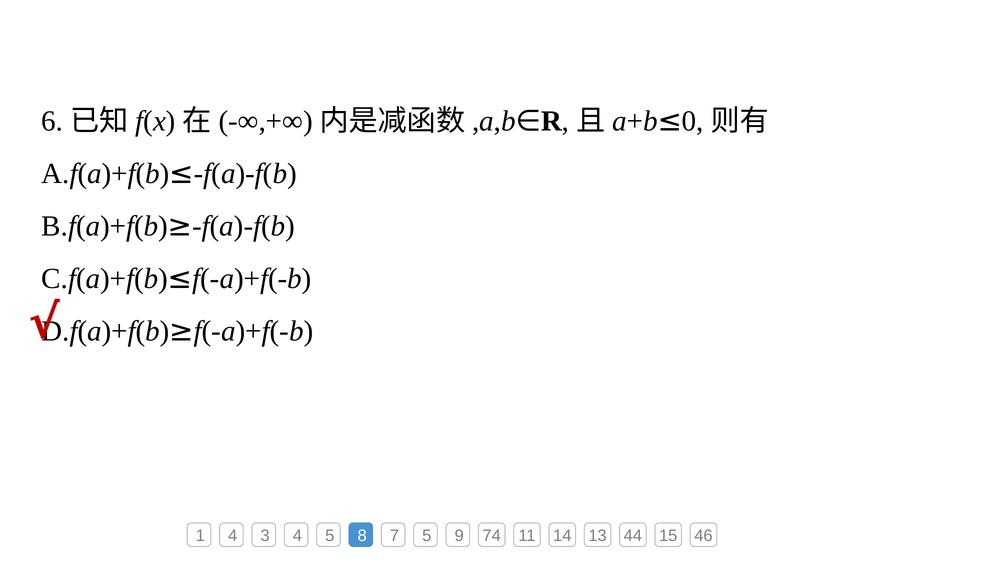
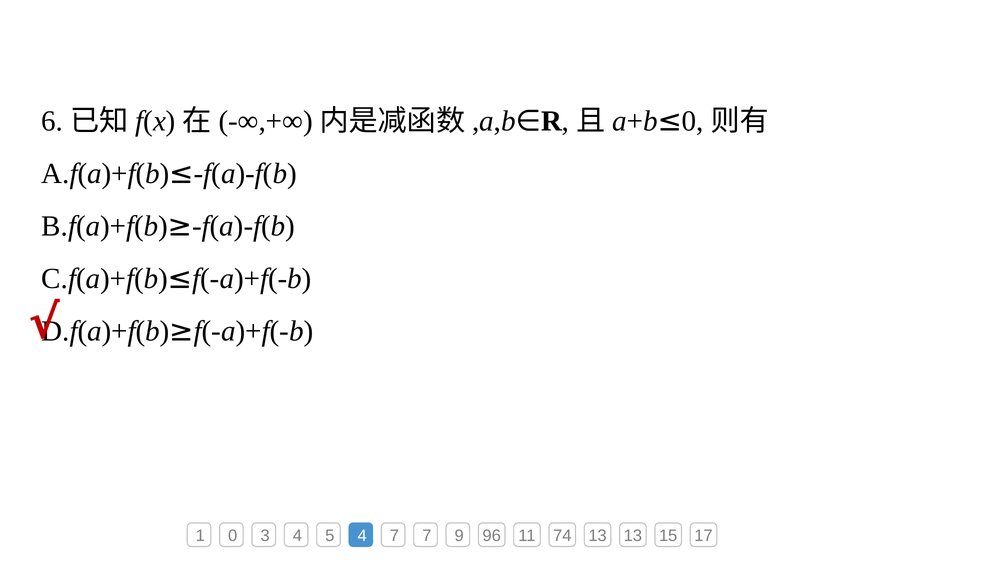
1 4: 4 -> 0 (233, 536)
5 8: 8 -> 4 (362, 536)
7 5: 5 -> 7 (427, 536)
74: 74 -> 96 (492, 536)
14: 14 -> 74 (562, 536)
13 44: 44 -> 13 (633, 536)
46: 46 -> 17 (704, 536)
